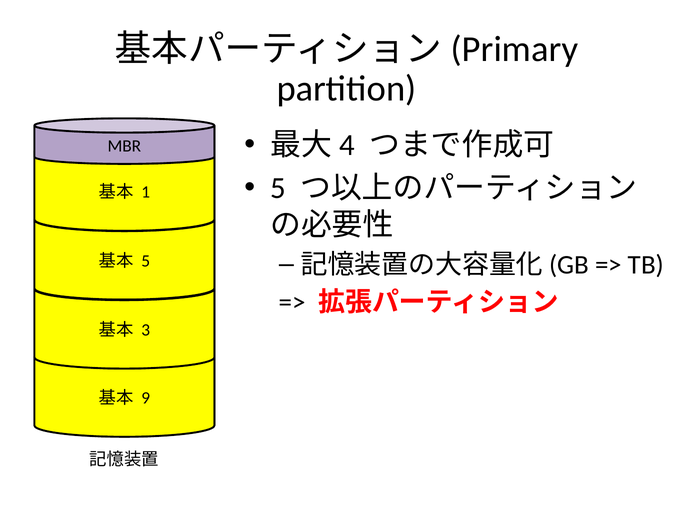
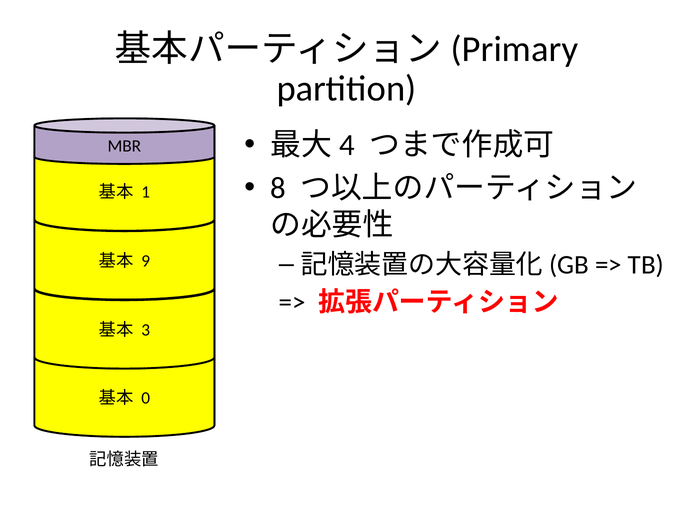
5: 5 -> 8 (278, 189)
5: 5 -> 9 (146, 261)
9: 9 -> 0 (146, 399)
